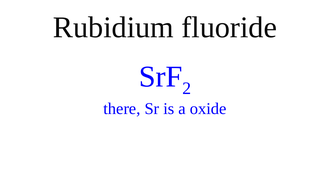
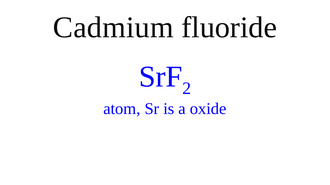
Rubidium: Rubidium -> Cadmium (113, 27)
there: there -> atom (122, 109)
